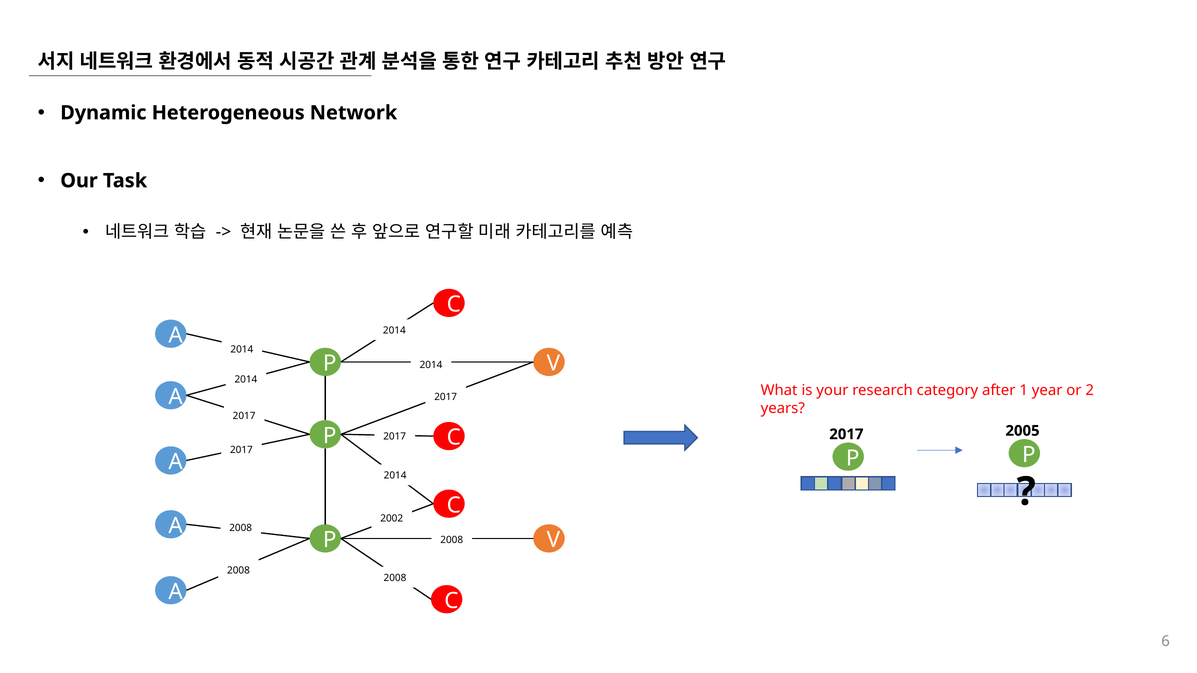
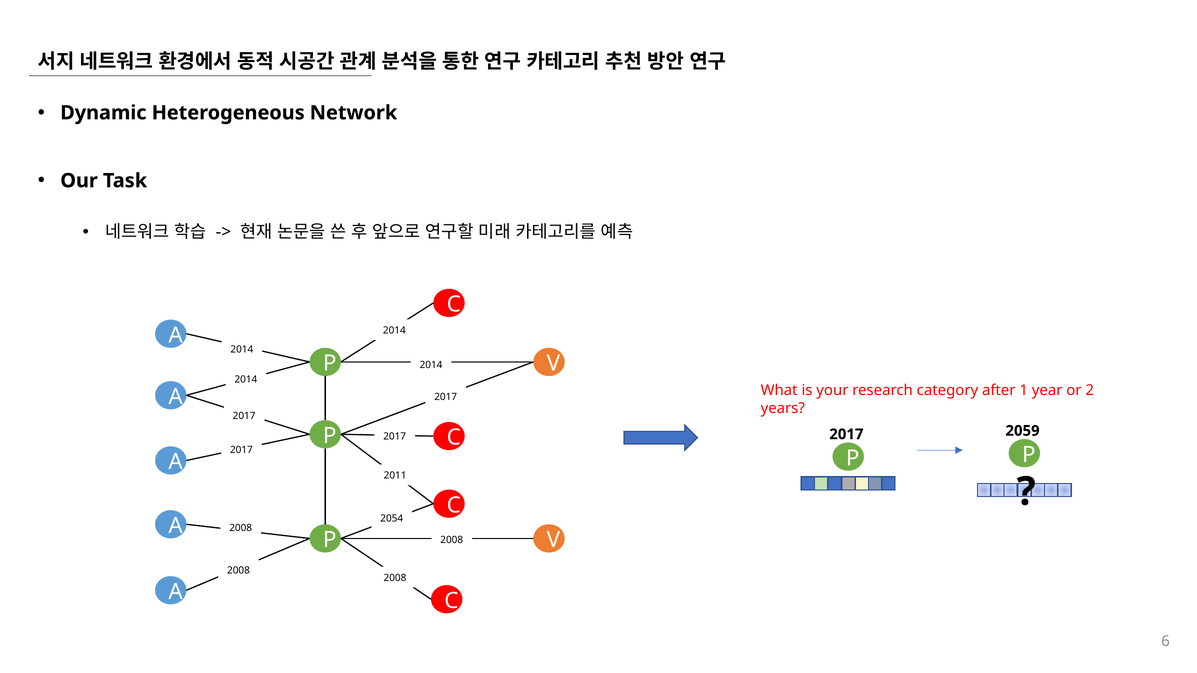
2005: 2005 -> 2059 (1023, 431)
2014: 2014 -> 2011 (395, 476)
2002: 2002 -> 2054 (392, 519)
